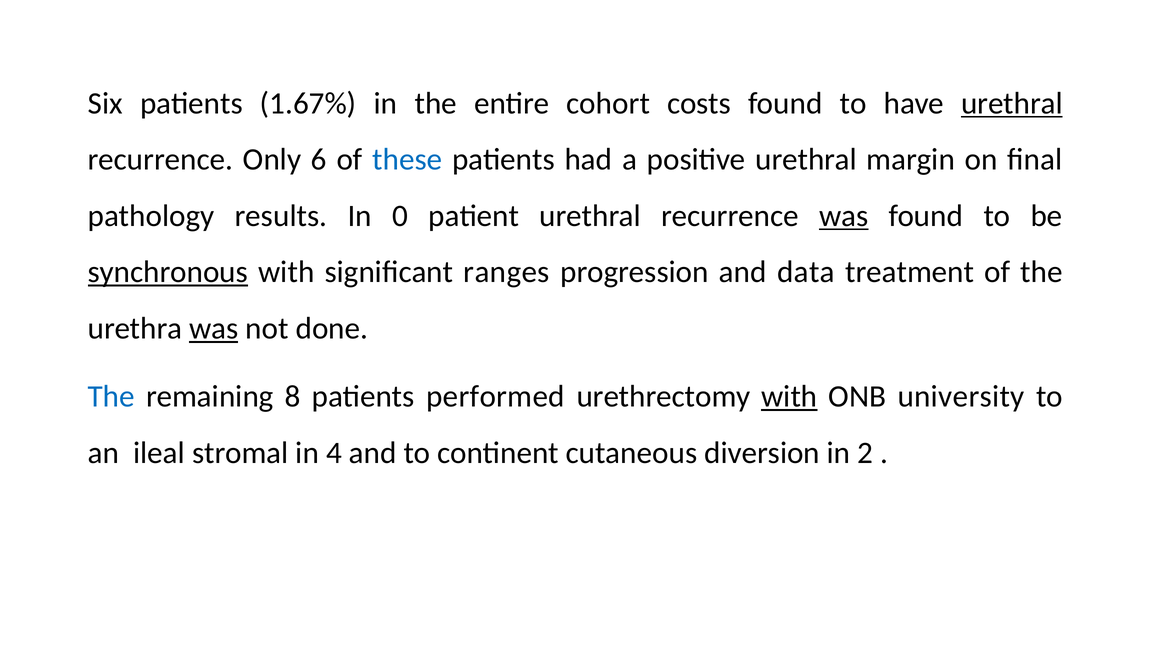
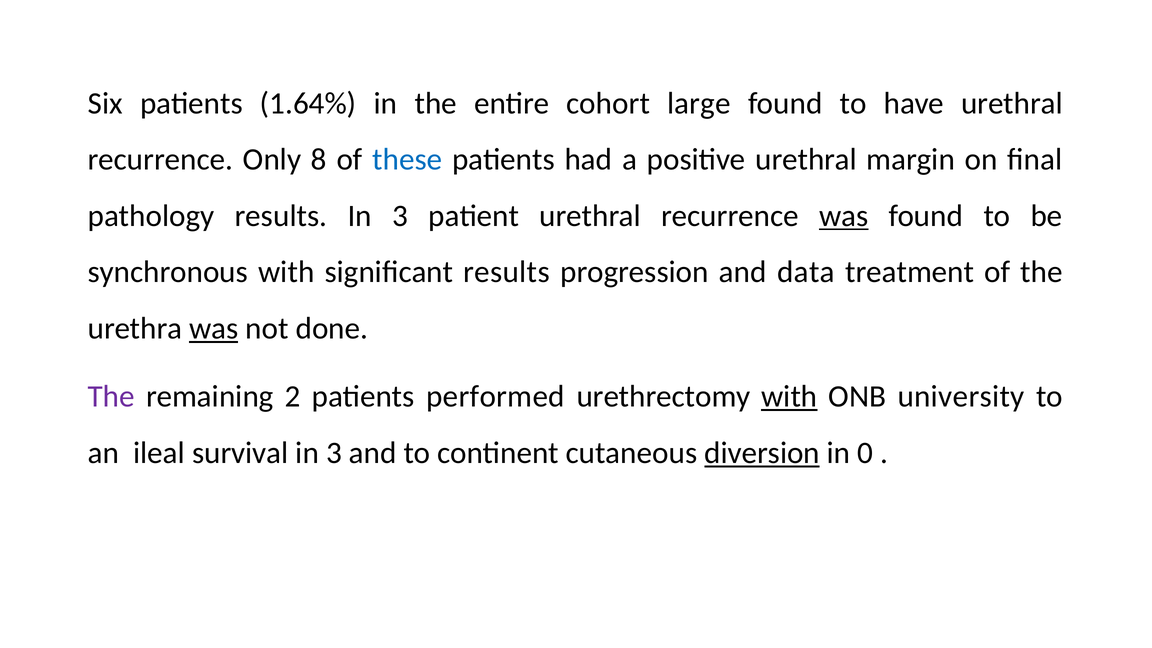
1.67%: 1.67% -> 1.64% (308, 103)
costs: costs -> large (699, 103)
urethral underline: present -> none (1012, 103)
6: 6 -> 8 (319, 160)
results In 0: 0 -> 3 (400, 216)
synchronous underline: present -> none (168, 272)
significant ranges: ranges -> results (506, 272)
The colour: blue -> purple (111, 397)
8: 8 -> 2 (293, 397)
stromal: stromal -> survival (240, 453)
4: 4 -> 3 (334, 453)
diversion underline: none -> present (762, 453)
2: 2 -> 0 (865, 453)
